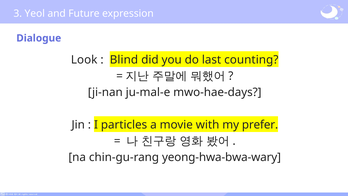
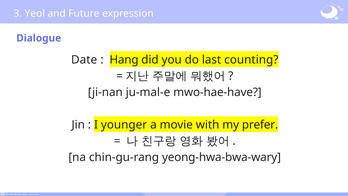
Look: Look -> Date (84, 60)
Blind: Blind -> Hang (124, 60)
mwo-hae-days: mwo-hae-days -> mwo-hae-have (217, 92)
particles: particles -> younger (124, 125)
